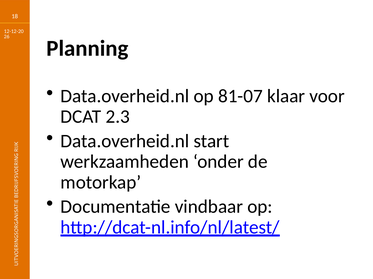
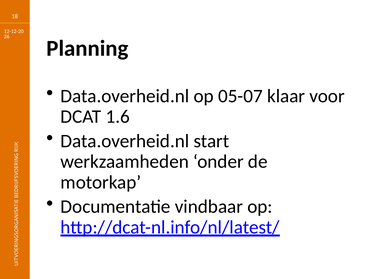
81-07: 81-07 -> 05-07 (240, 96)
2.3: 2.3 -> 1.6 (118, 117)
